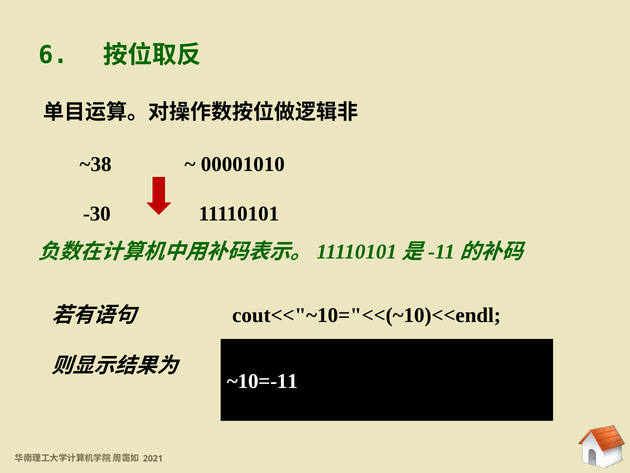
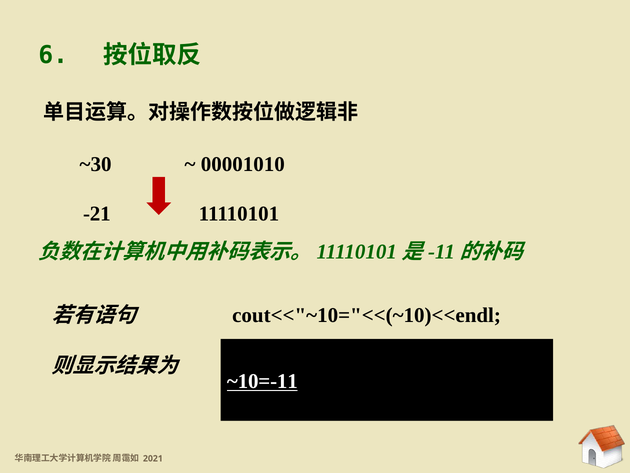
~38: ~38 -> ~30 (96, 164)
-30: -30 -> -21 (97, 214)
~10=-11 underline: none -> present (262, 381)
